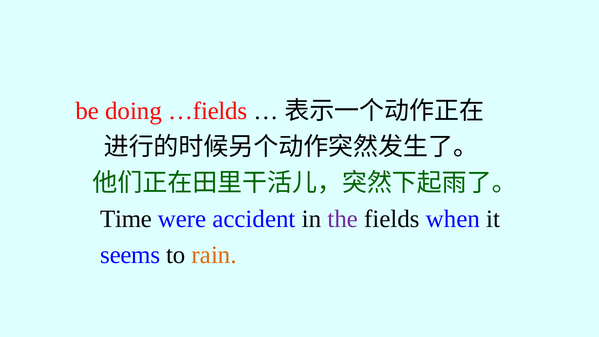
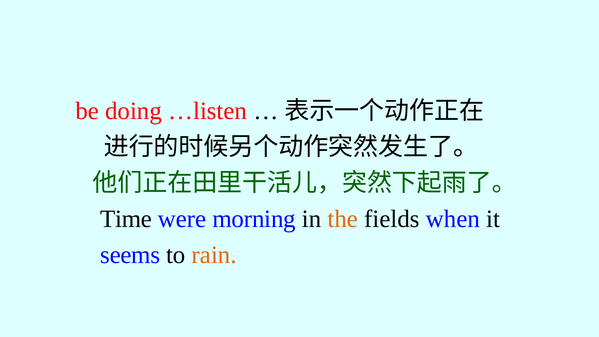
…fields: …fields -> …listen (208, 111)
accident: accident -> morning (254, 219)
the colour: purple -> orange (343, 219)
